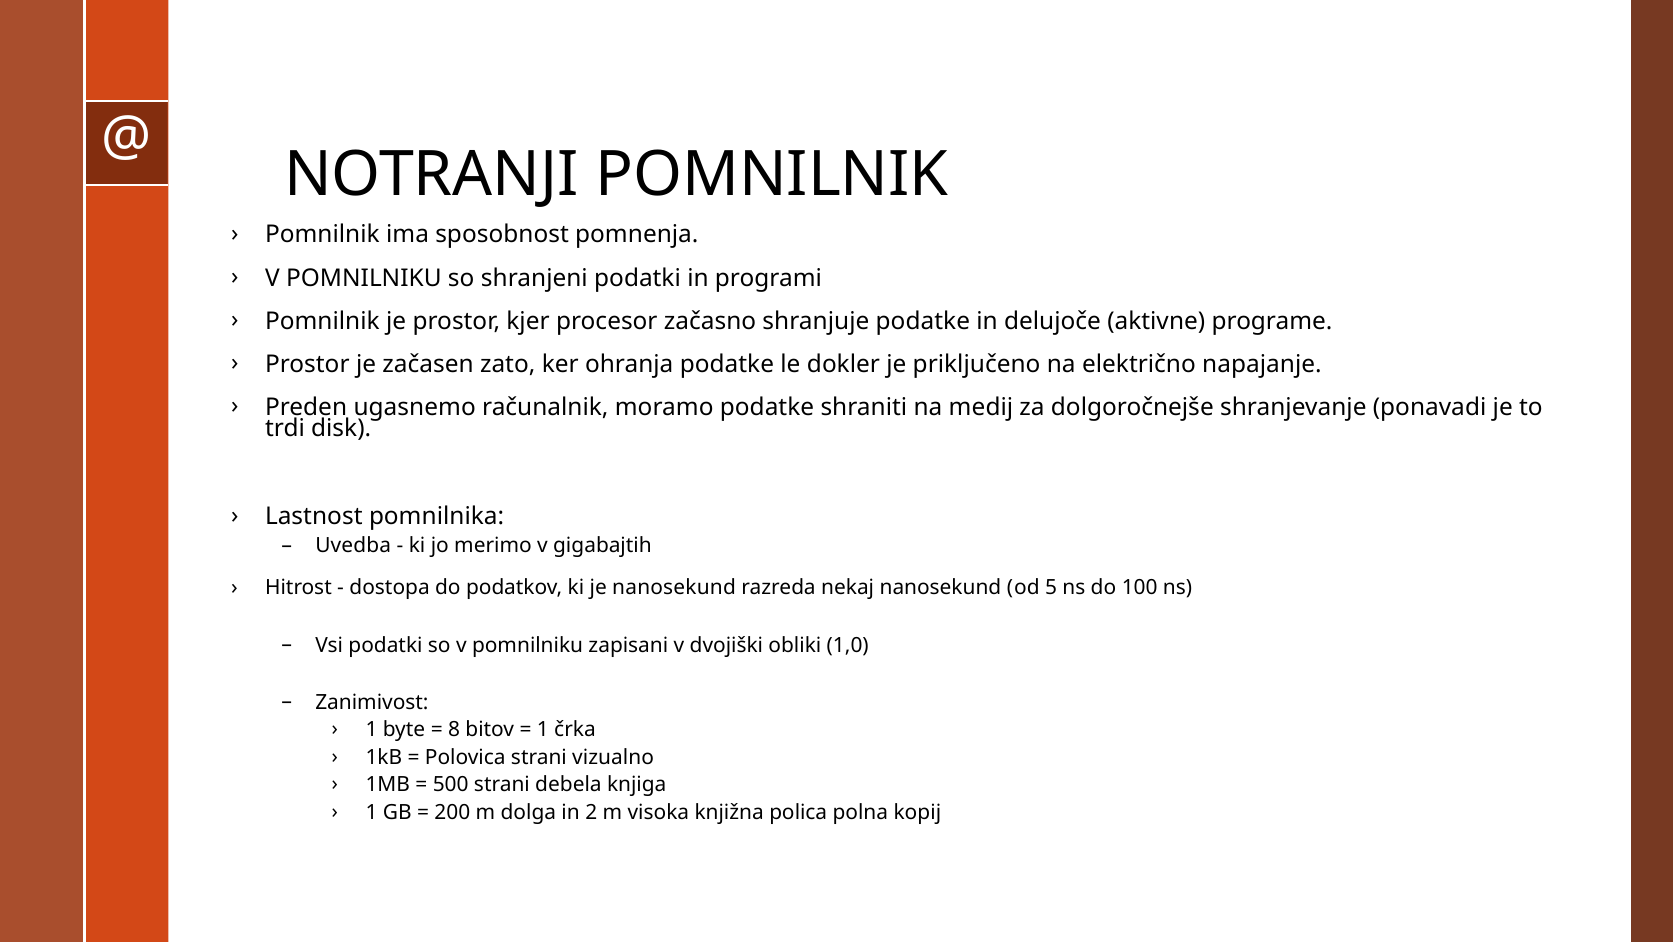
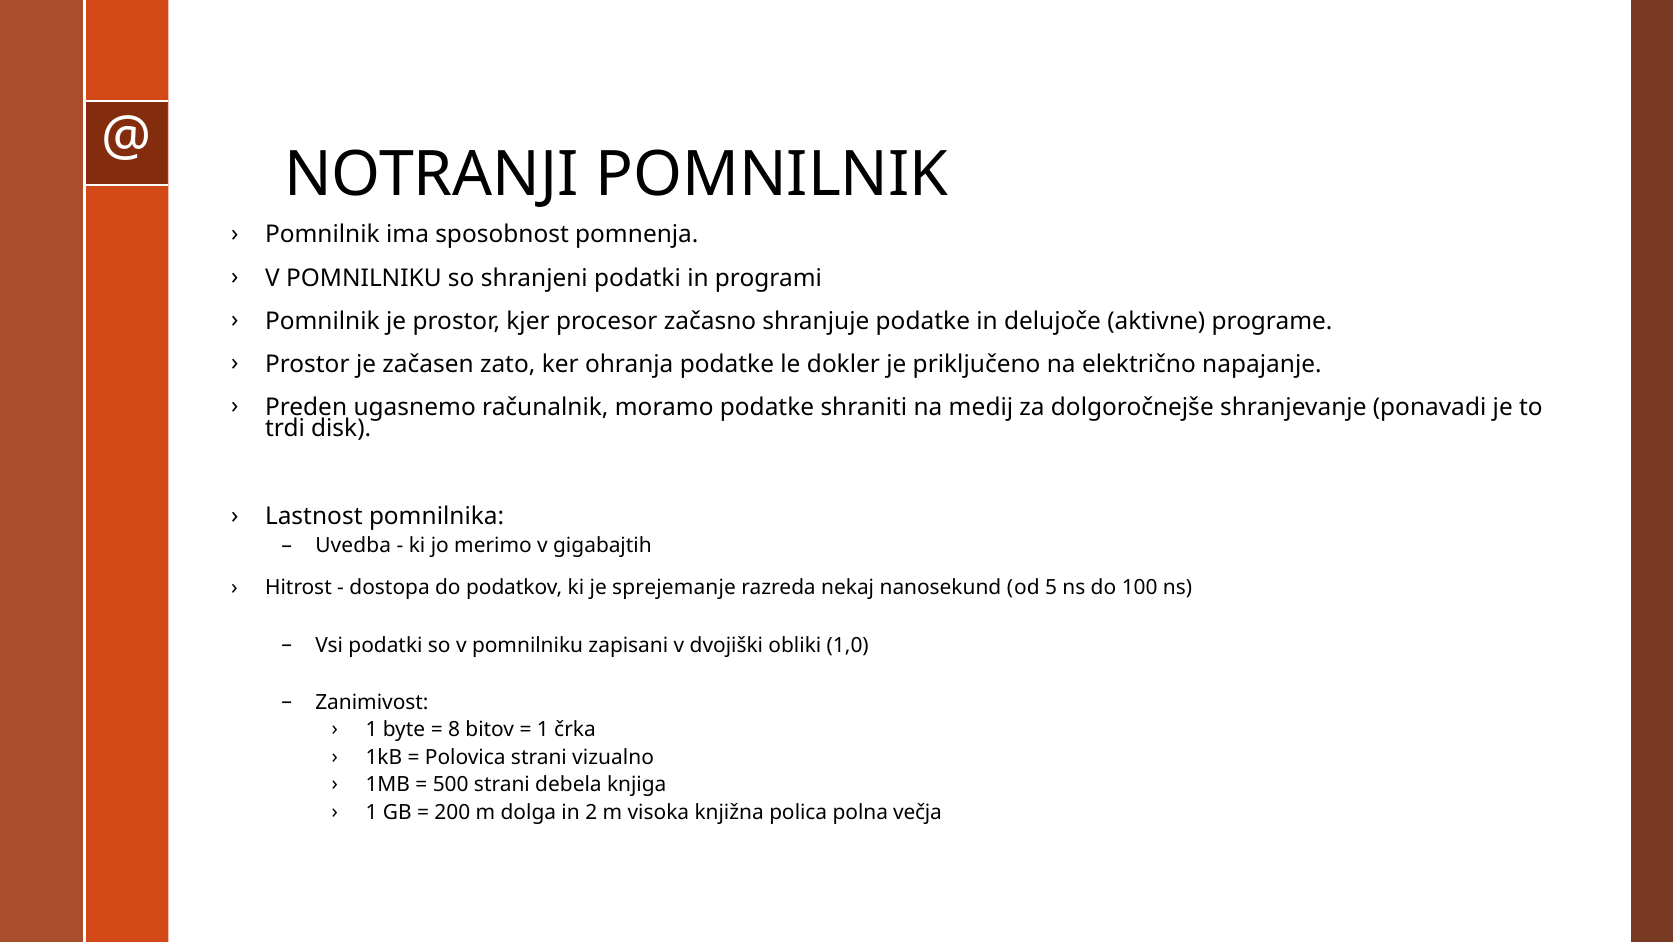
je nanosekund: nanosekund -> sprejemanje (674, 587)
kopij: kopij -> večja (917, 812)
